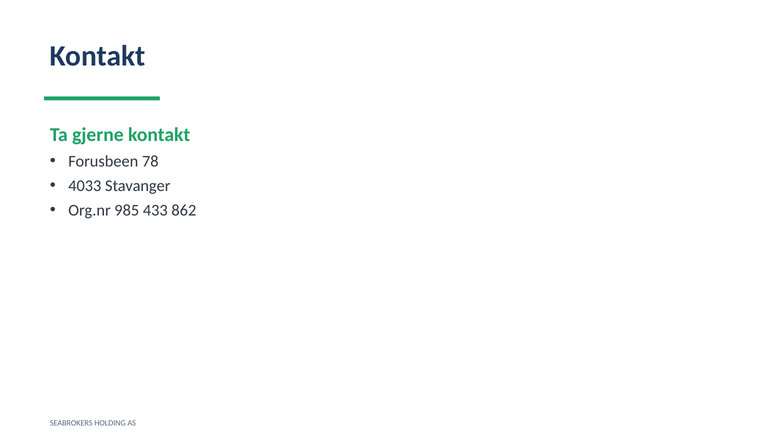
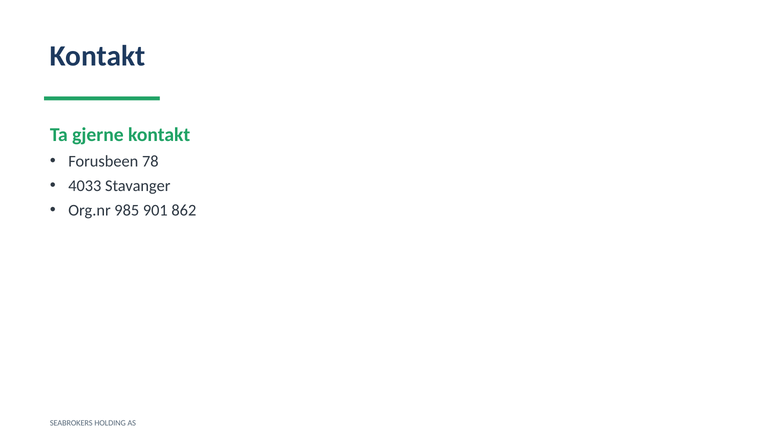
433: 433 -> 901 (155, 210)
